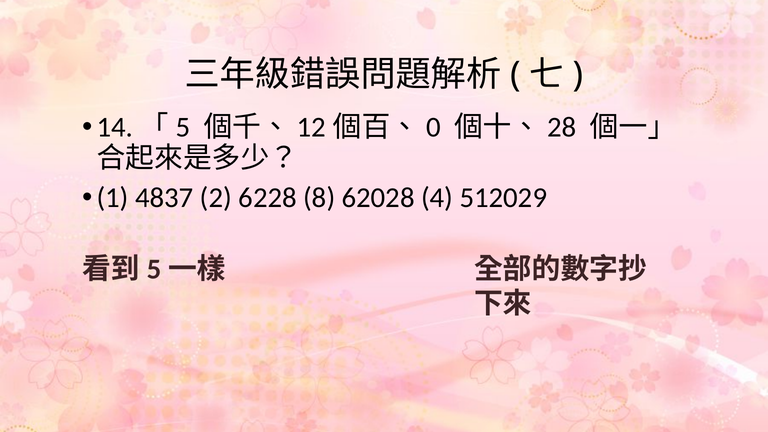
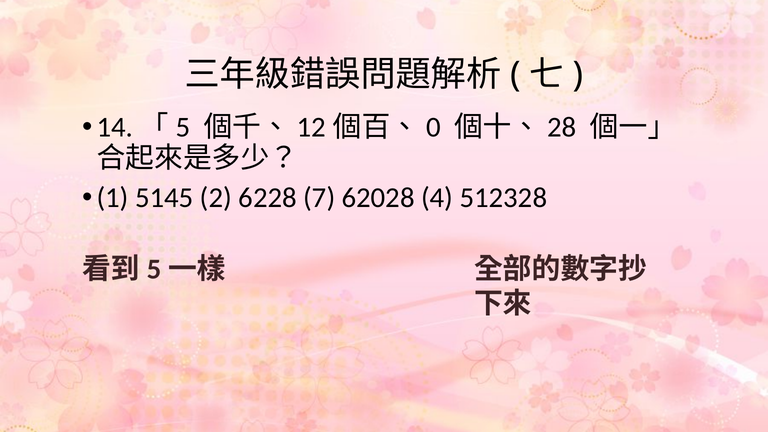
4837: 4837 -> 5145 (164, 198)
8: 8 -> 7 (319, 198)
512029: 512029 -> 512328 (503, 198)
